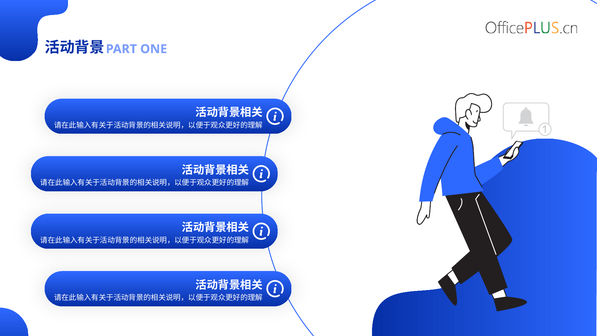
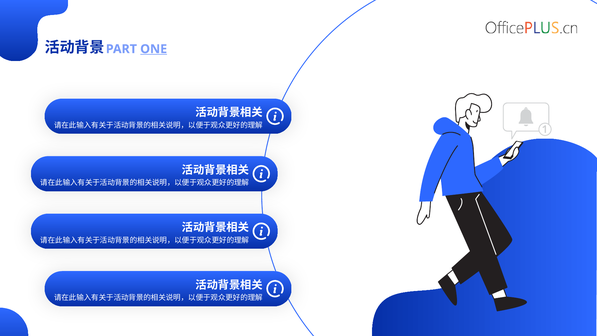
ONE underline: none -> present (154, 49)
